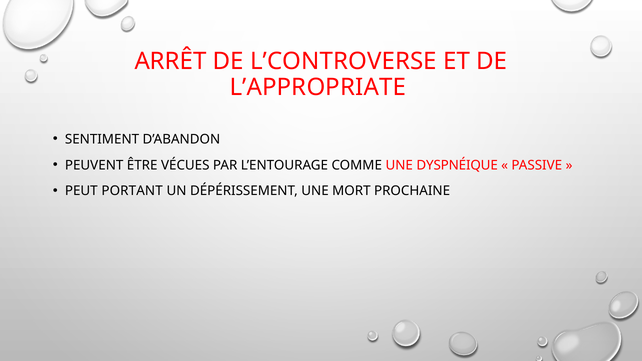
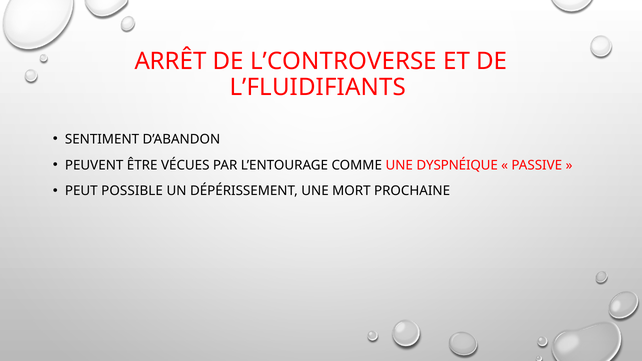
L’APPROPRIATE: L’APPROPRIATE -> L’FLUIDIFIANTS (318, 87)
PORTANT: PORTANT -> POSSIBLE (132, 191)
